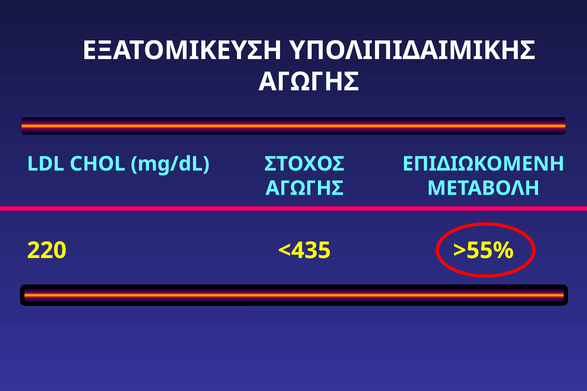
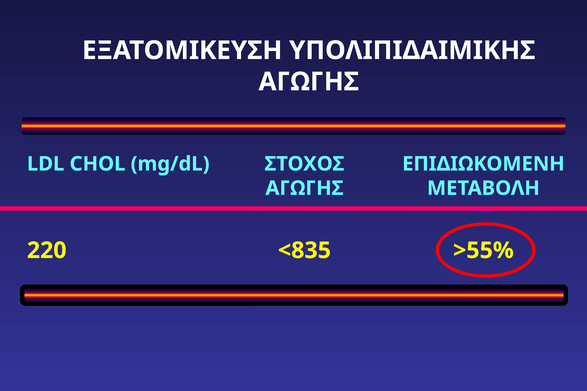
<435: <435 -> <835 (304, 251)
